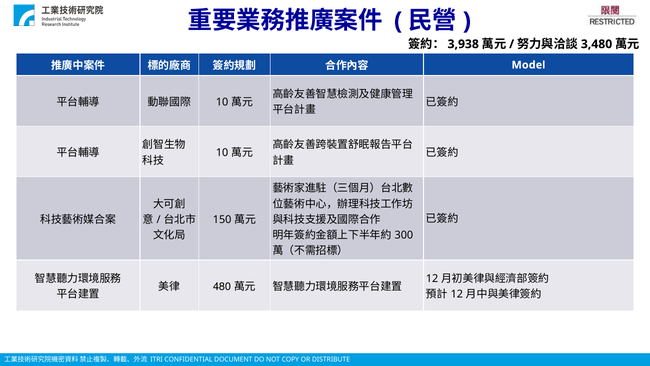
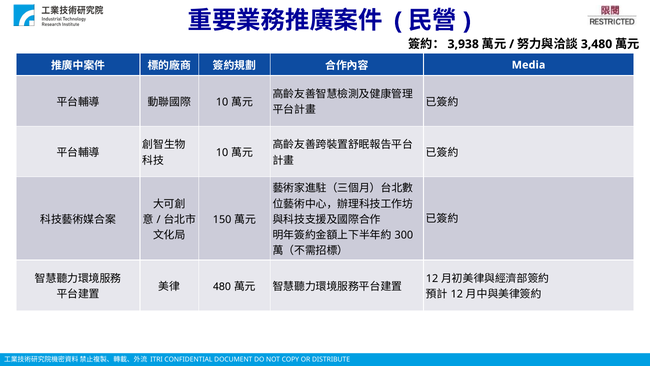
Model: Model -> Media (529, 65)
